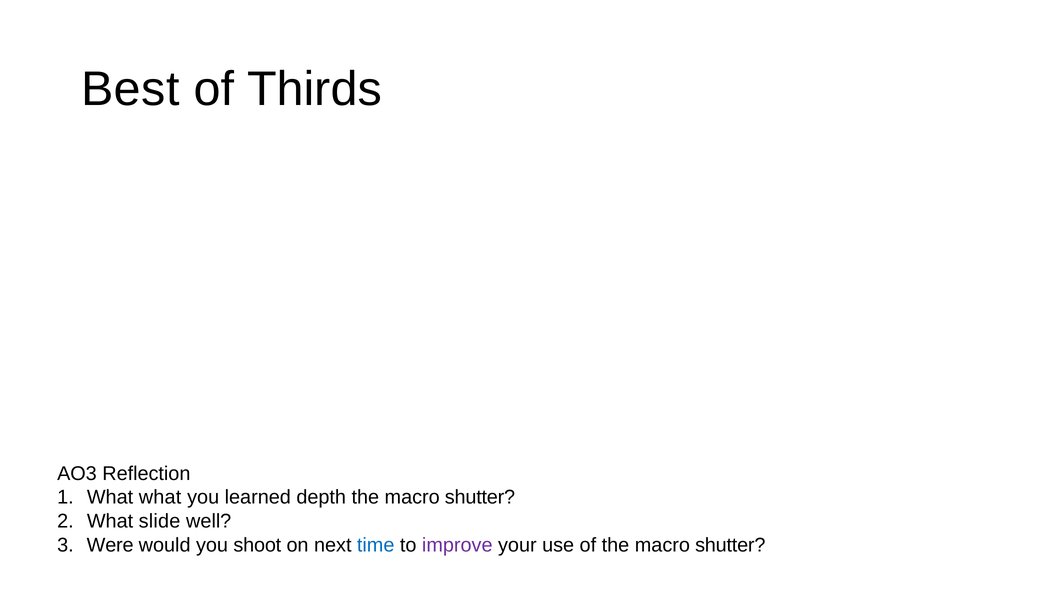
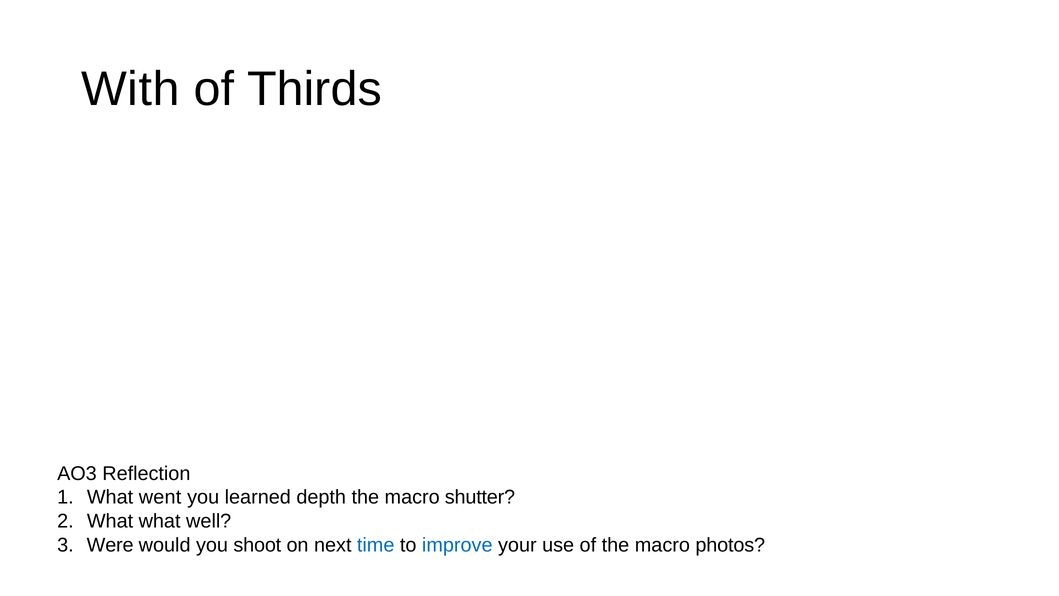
Best: Best -> With (130, 89)
What what: what -> went (160, 497)
What slide: slide -> what (160, 521)
improve colour: purple -> blue (457, 545)
of the macro shutter: shutter -> photos (730, 545)
